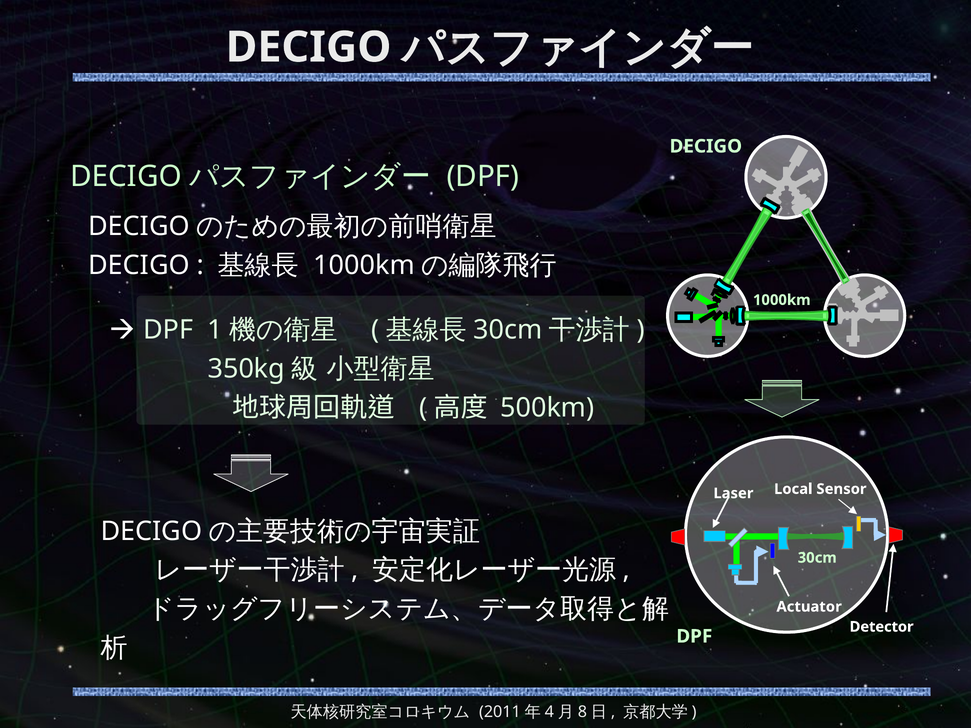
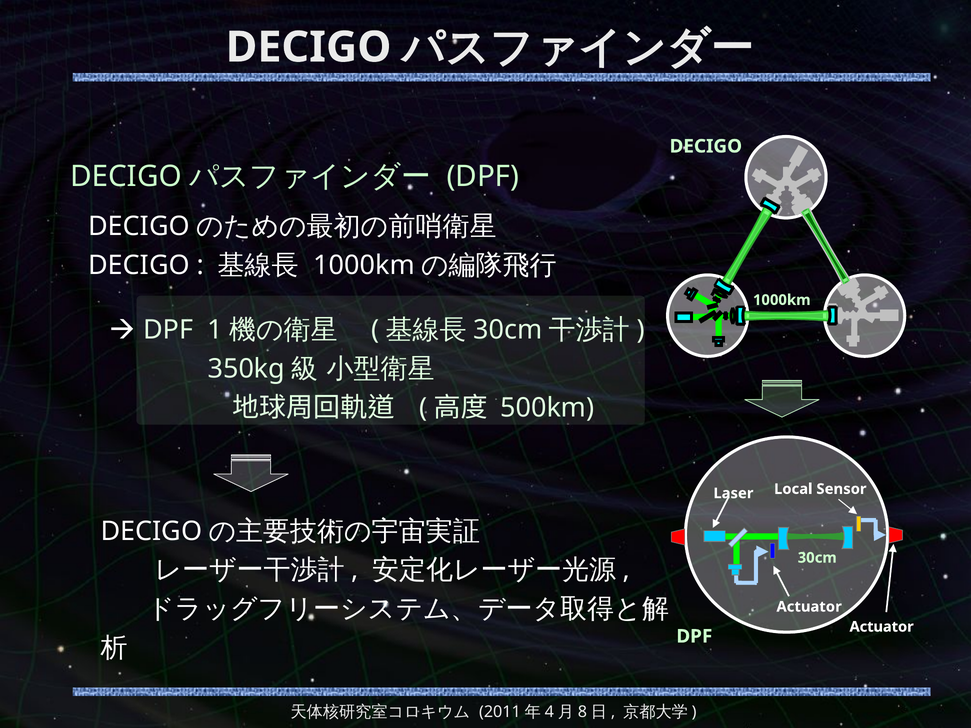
Detector: Detector -> Actuator (882, 627)
